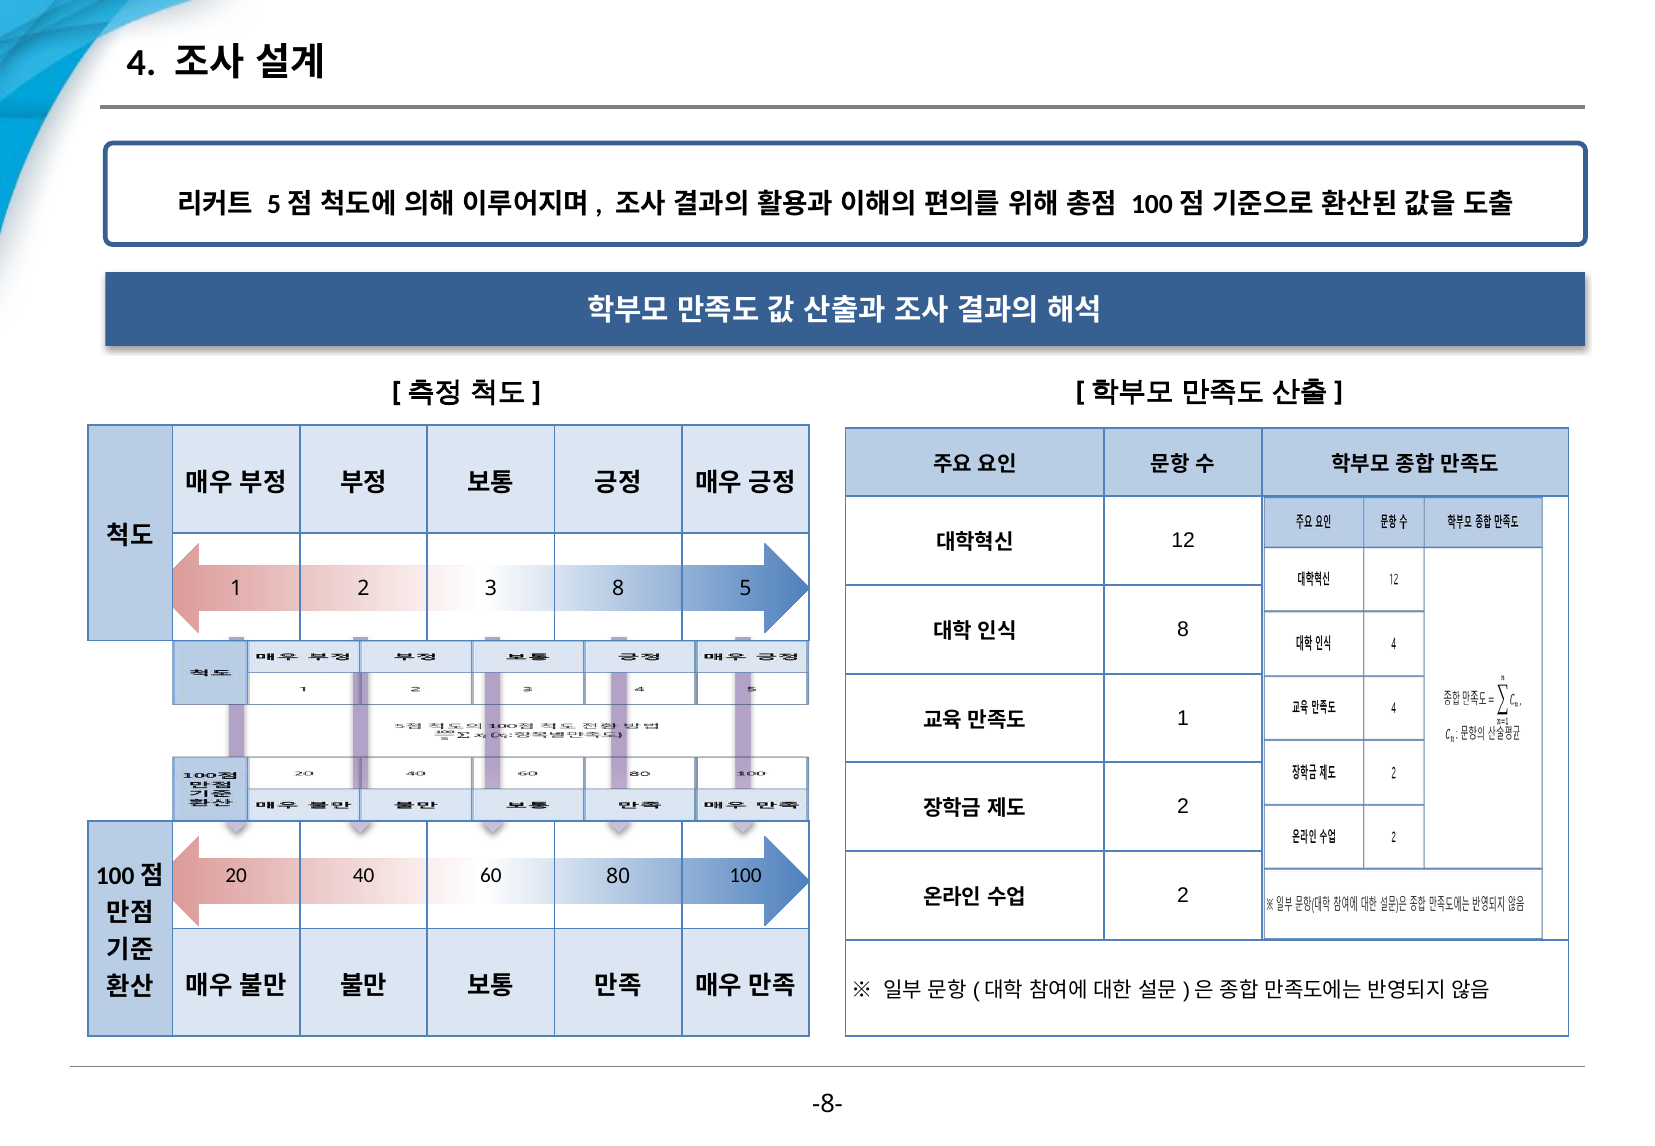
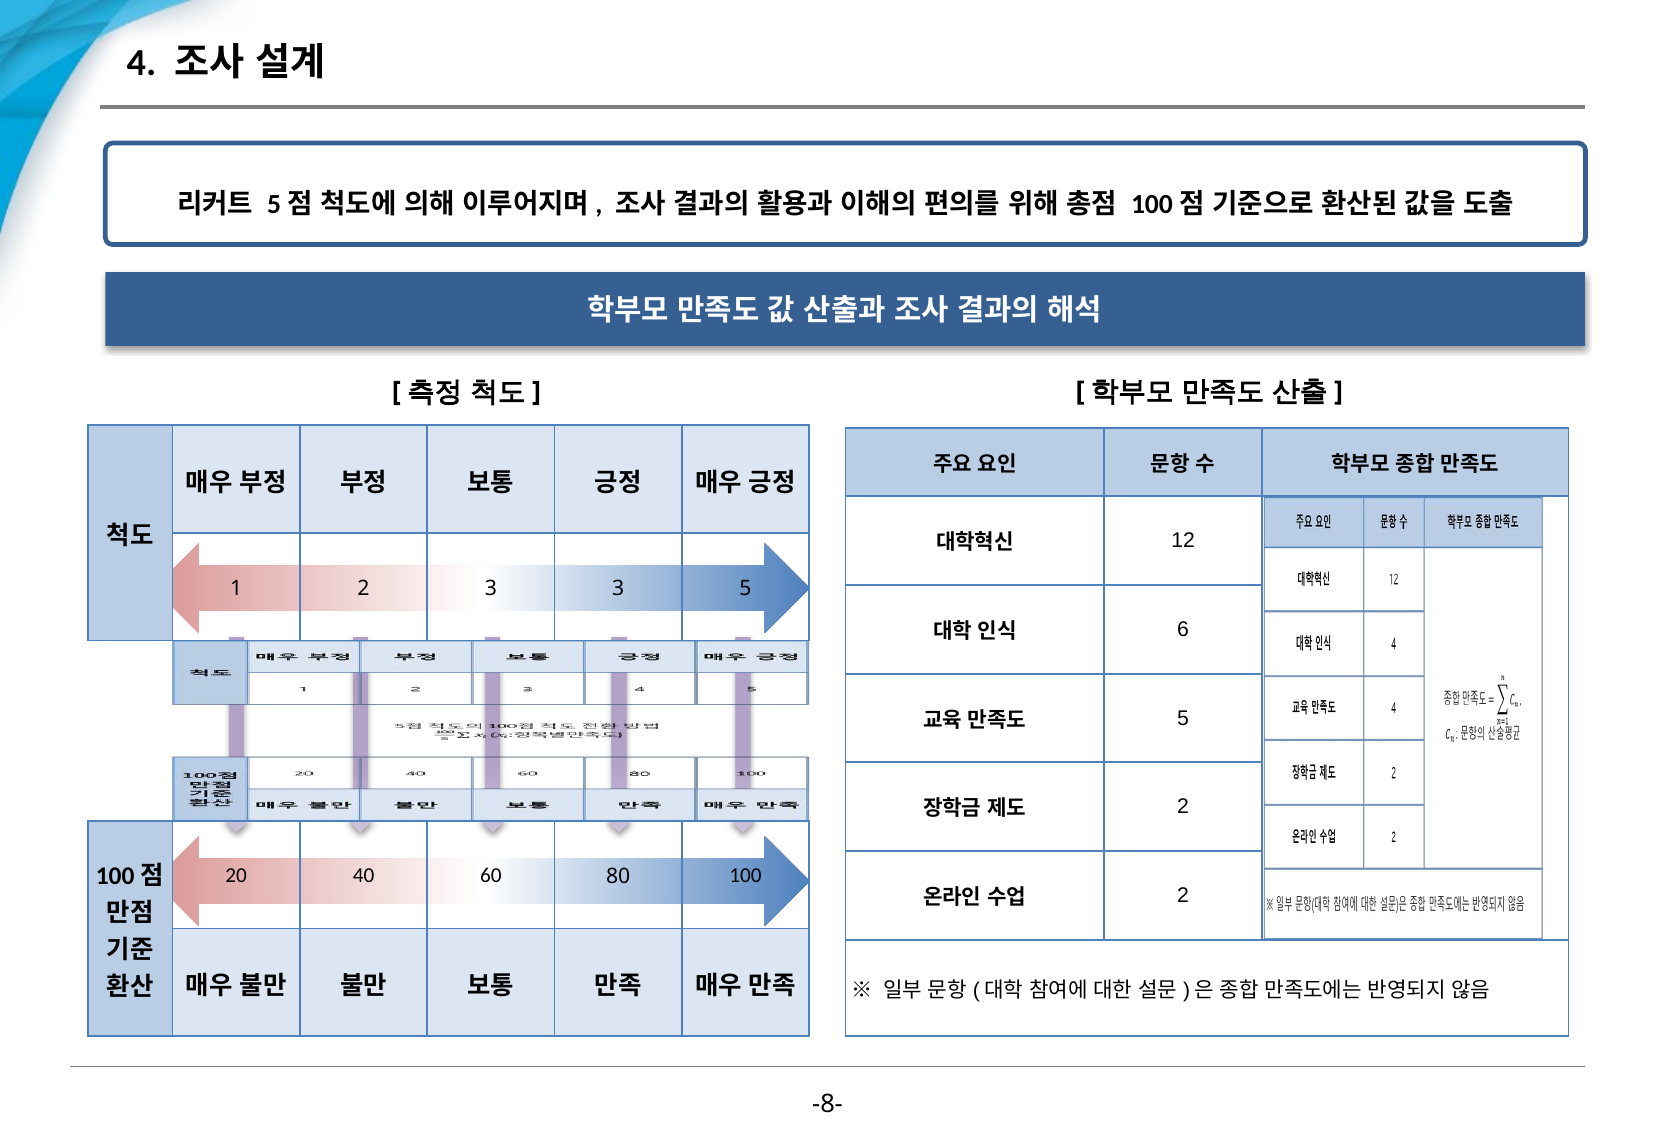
8: 8 -> 3 (618, 589)
8: 8 -> 6 (1183, 629)
1: 1 -> 5 (1183, 718)
